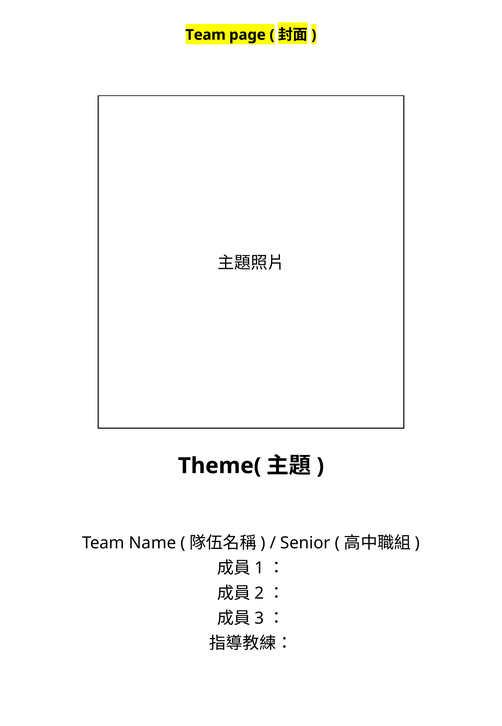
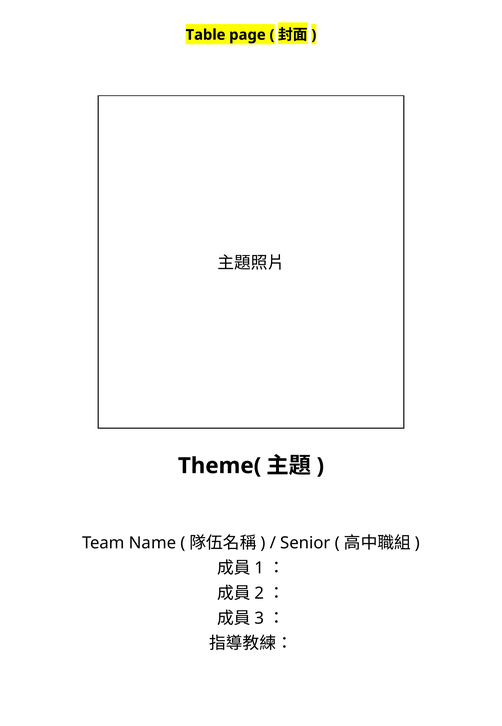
Team: Team -> Table (206, 35)
